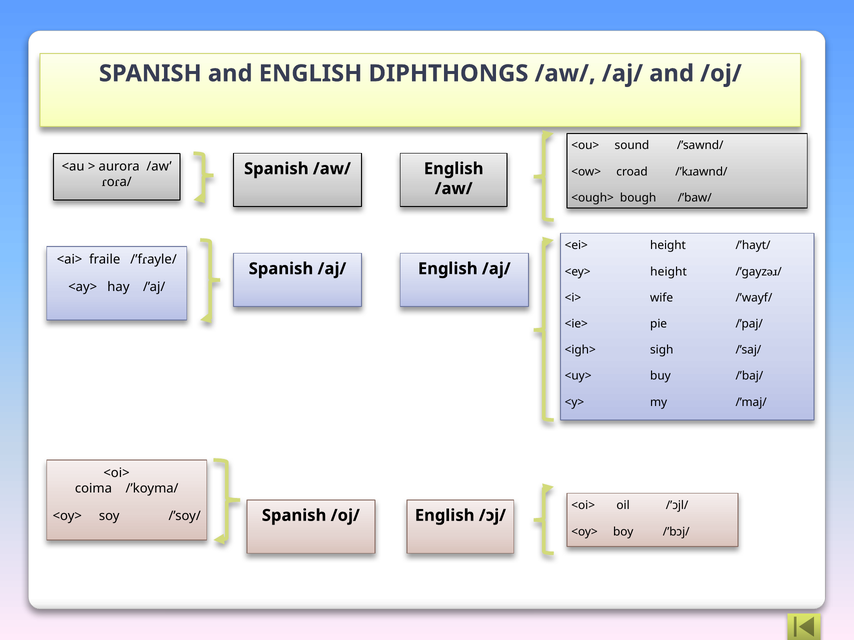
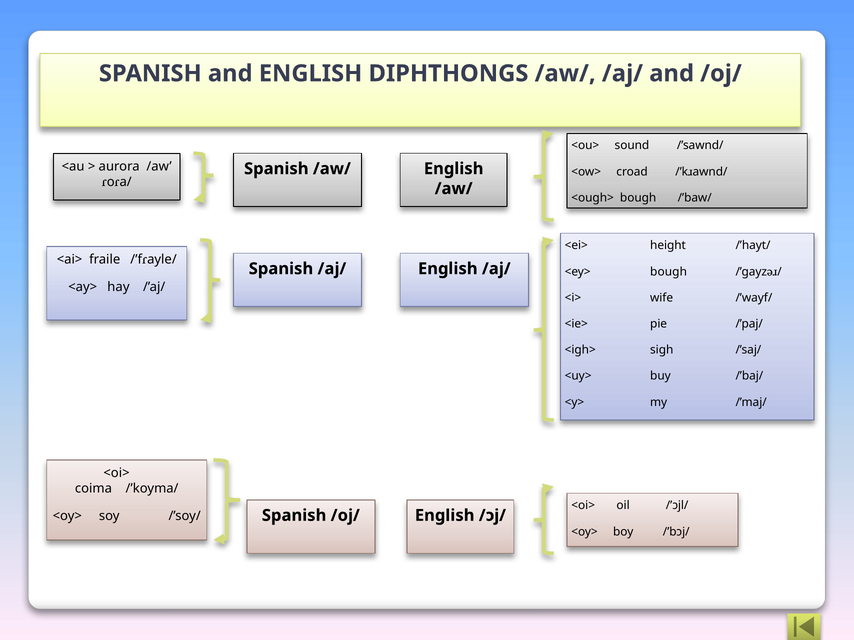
<ey> height: height -> bough (669, 272)
